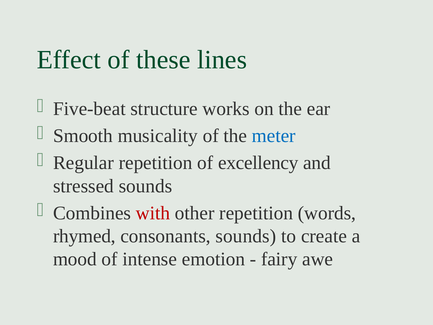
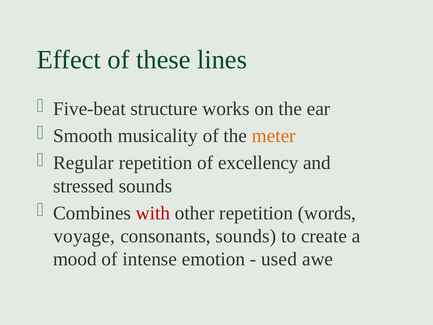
meter colour: blue -> orange (274, 136)
rhymed: rhymed -> voyage (84, 236)
fairy: fairy -> used (279, 259)
